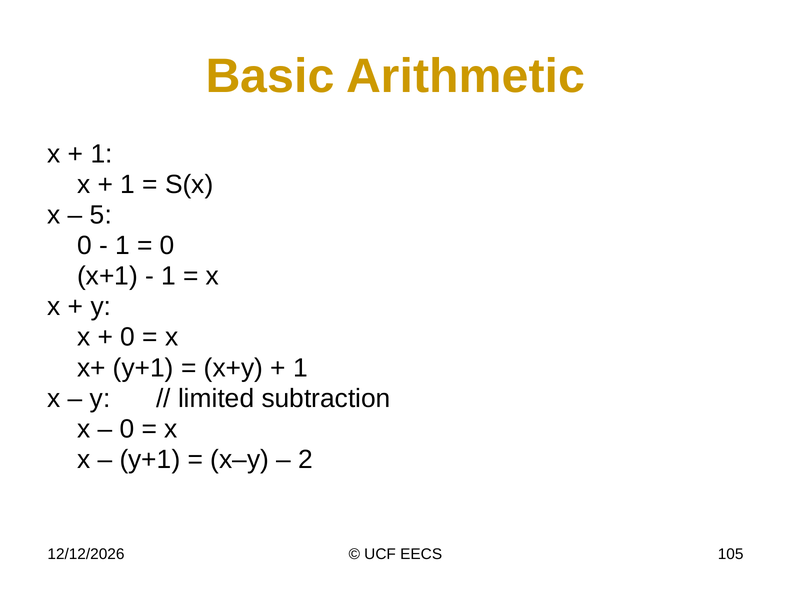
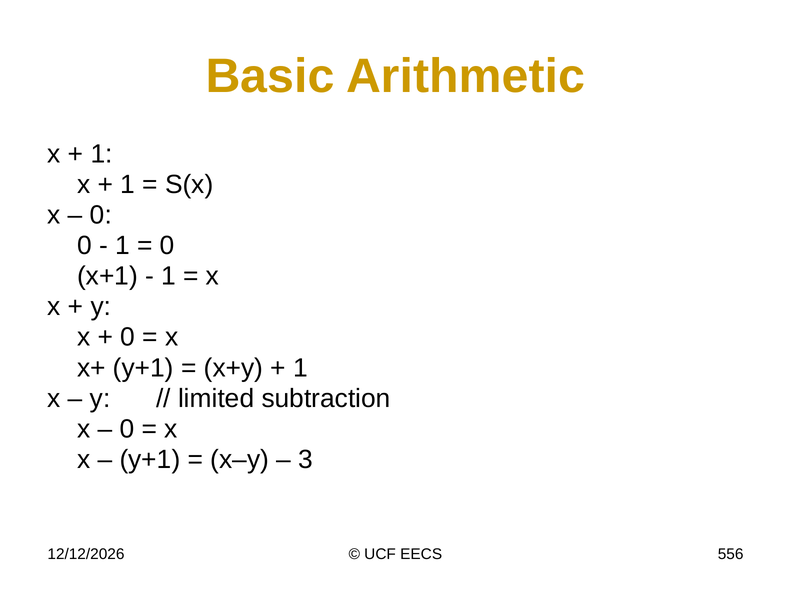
5: 5 -> 0 (101, 215)
2: 2 -> 3 (306, 460)
105: 105 -> 556 (731, 555)
